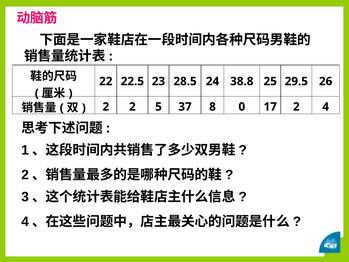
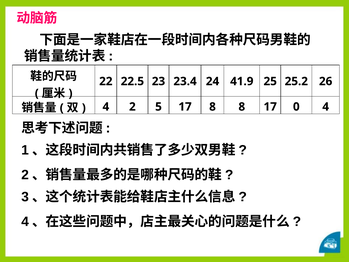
28.5: 28.5 -> 23.4 (185, 81)
38.8: 38.8 -> 41.9 (242, 81)
29.5: 29.5 -> 25.2 (296, 81)
2: 2 -> 4 (106, 107)
5 37: 37 -> 17 (185, 107)
8 0: 0 -> 8 (242, 107)
17 2: 2 -> 0 (296, 107)
